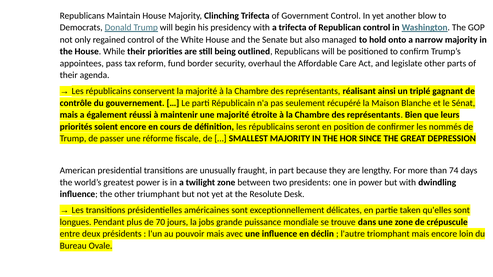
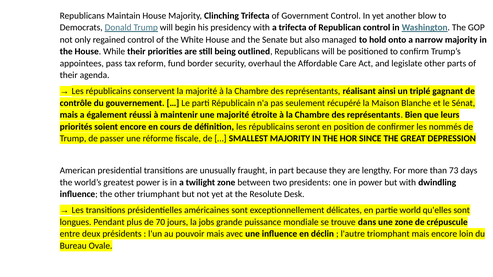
74: 74 -> 73 (454, 171)
taken: taken -> world (410, 210)
